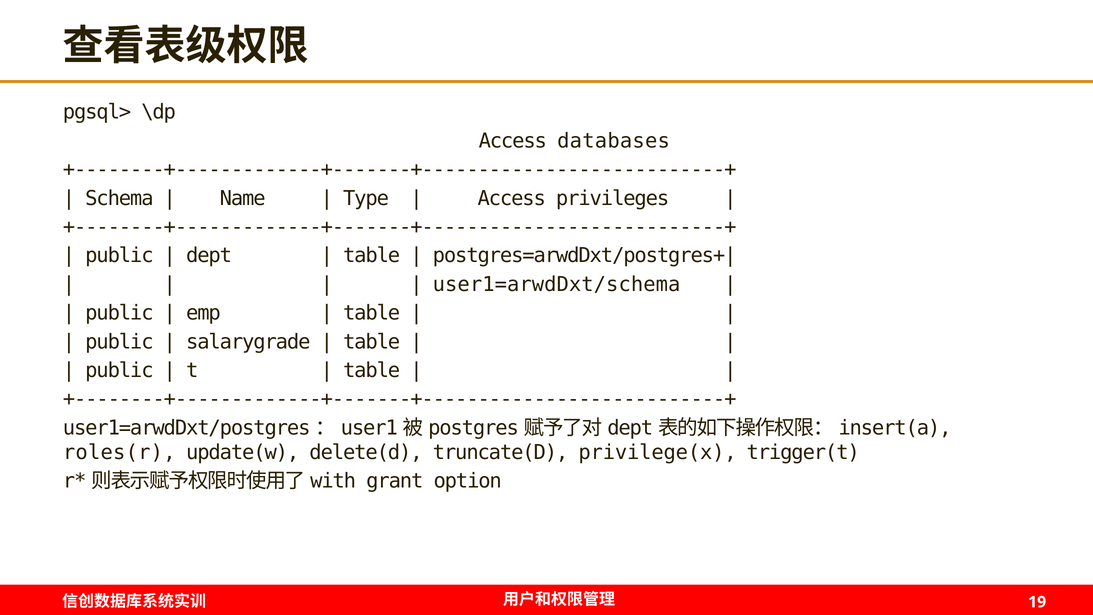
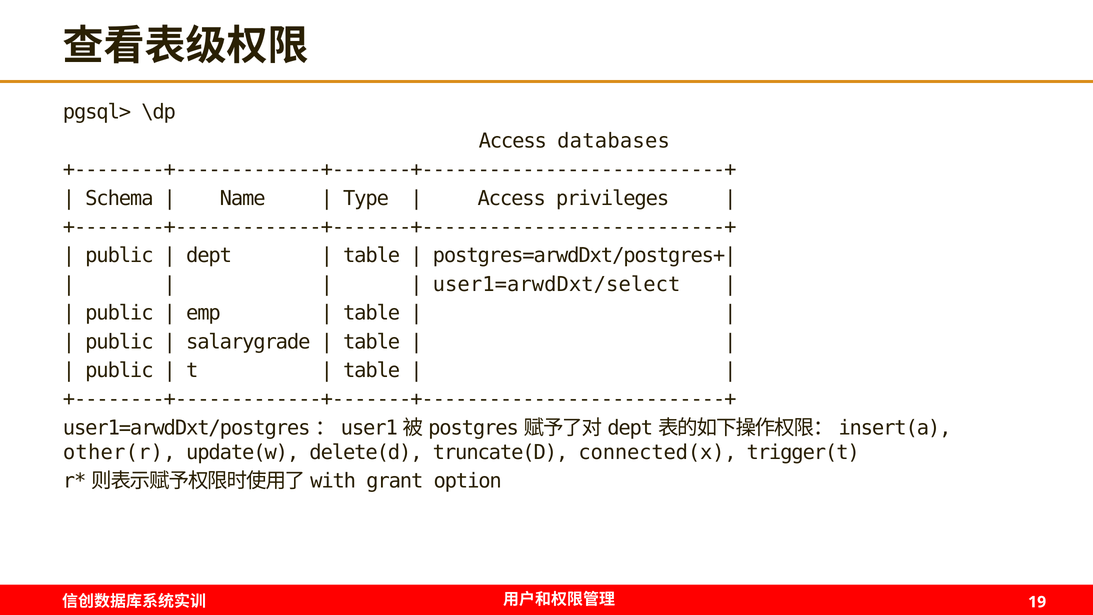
user1=arwdDxt/schema: user1=arwdDxt/schema -> user1=arwdDxt/select (557, 284)
roles(r: roles(r -> other(r (119, 452)
privilege(x: privilege(x -> connected(x (658, 452)
